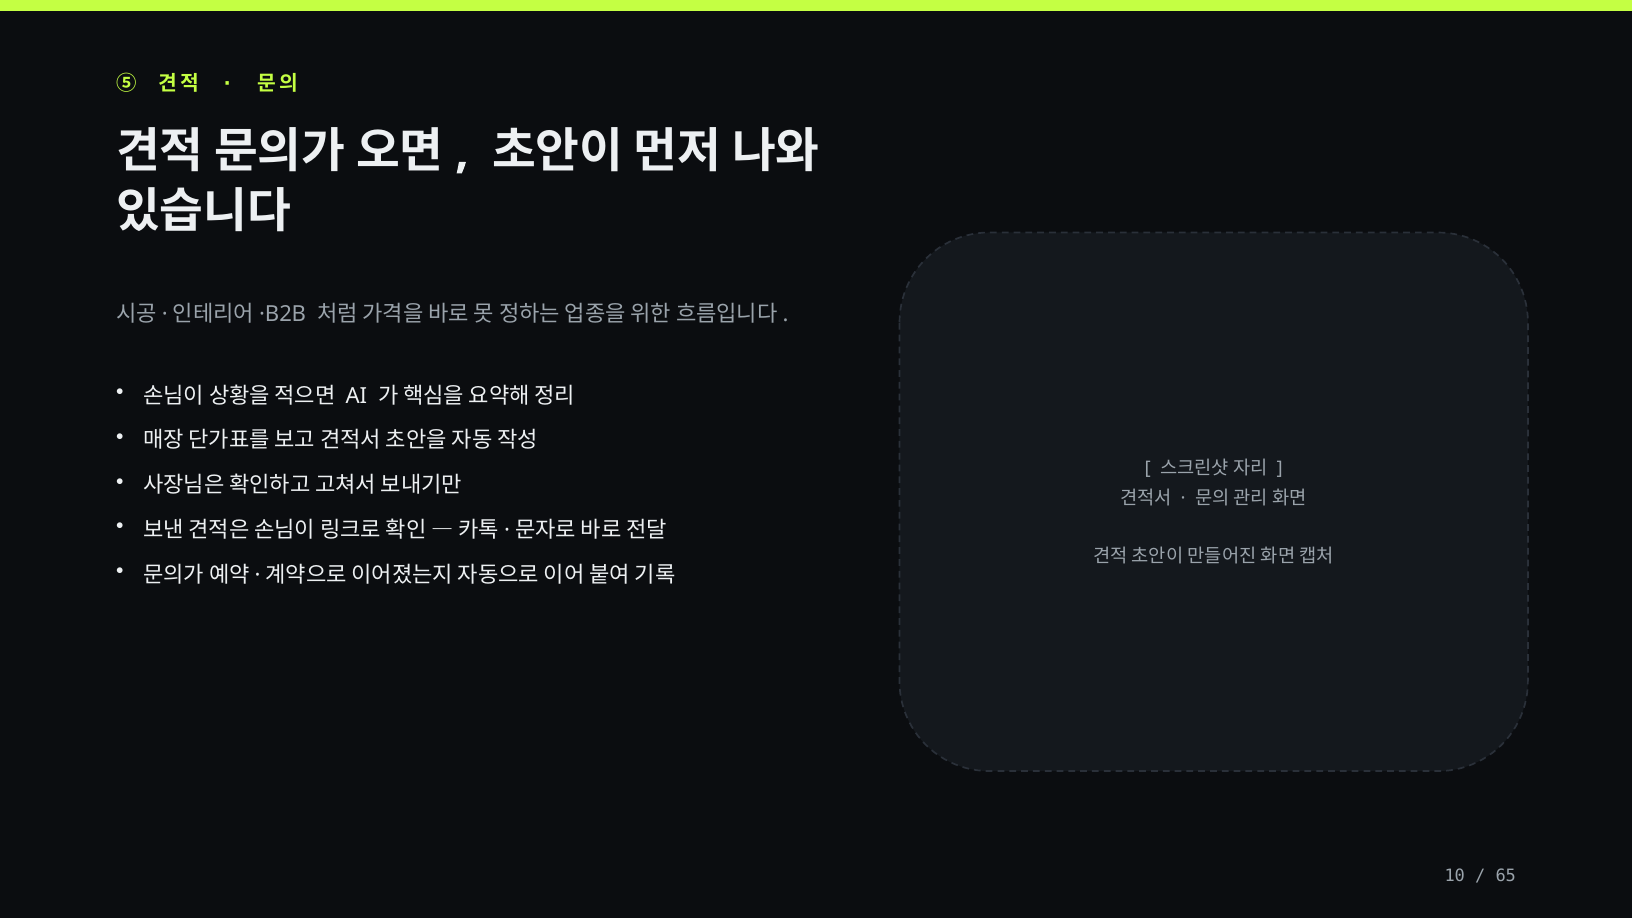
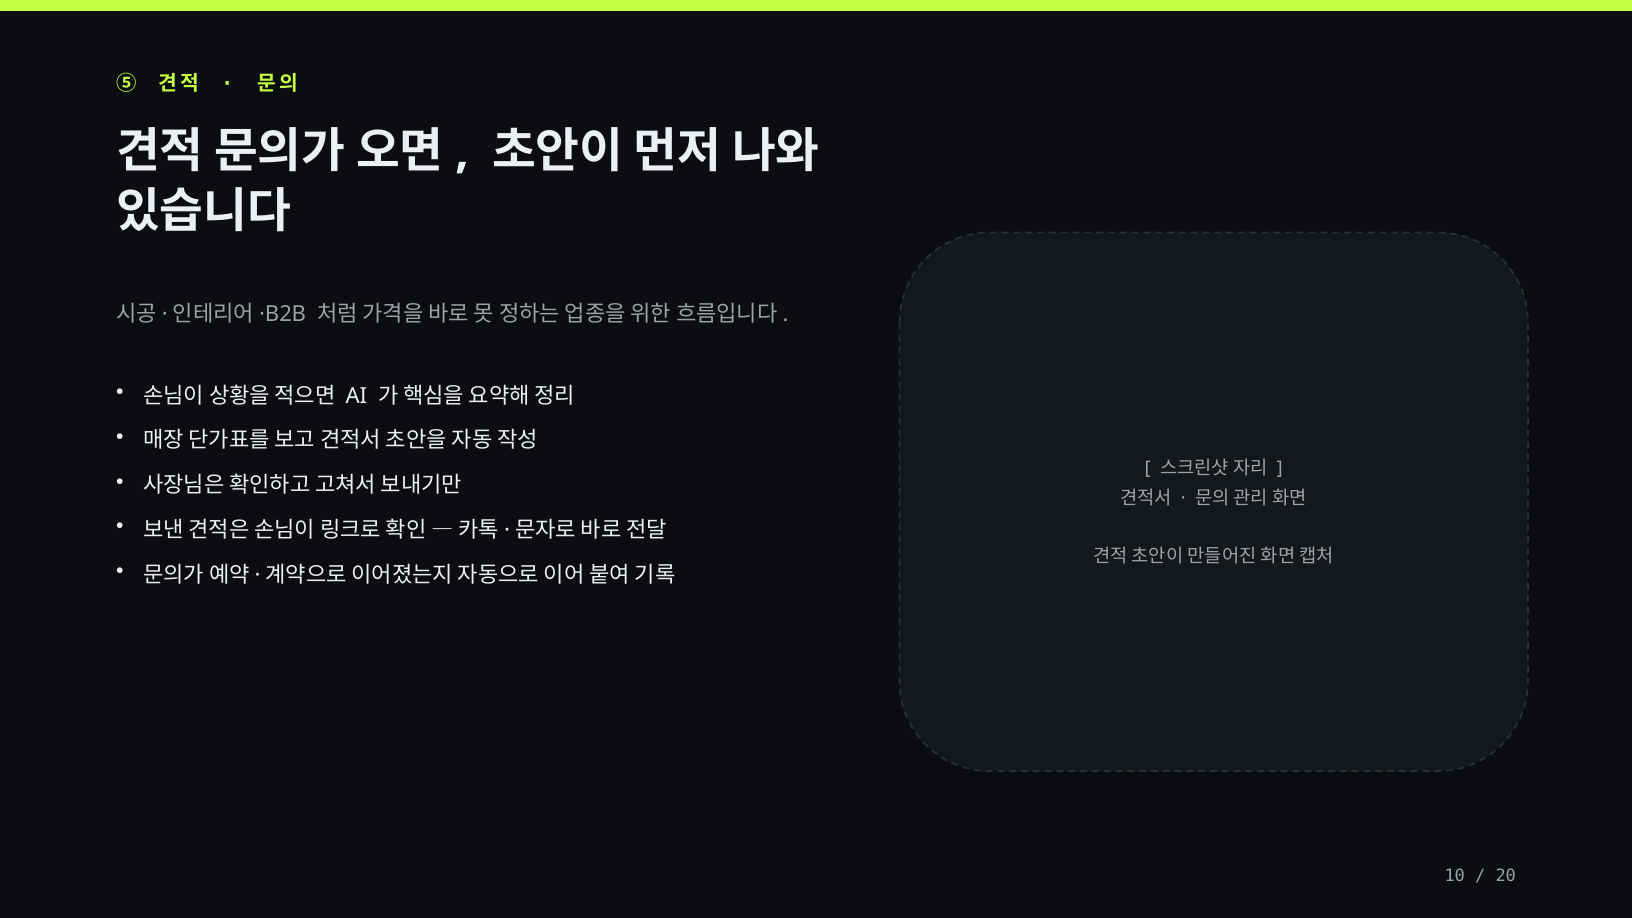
65: 65 -> 20 (1506, 876)
